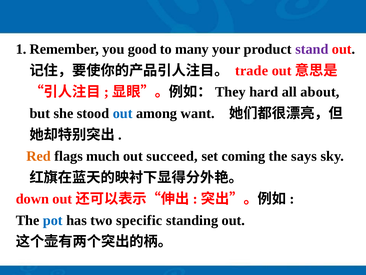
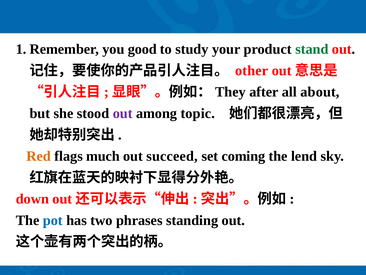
many: many -> study (192, 49)
stand colour: purple -> green (312, 49)
trade: trade -> other (252, 70)
hard: hard -> after (264, 92)
out colour: blue -> purple (123, 113)
want: want -> topic (198, 113)
says: says -> lend (304, 156)
specific: specific -> phrases (139, 220)
